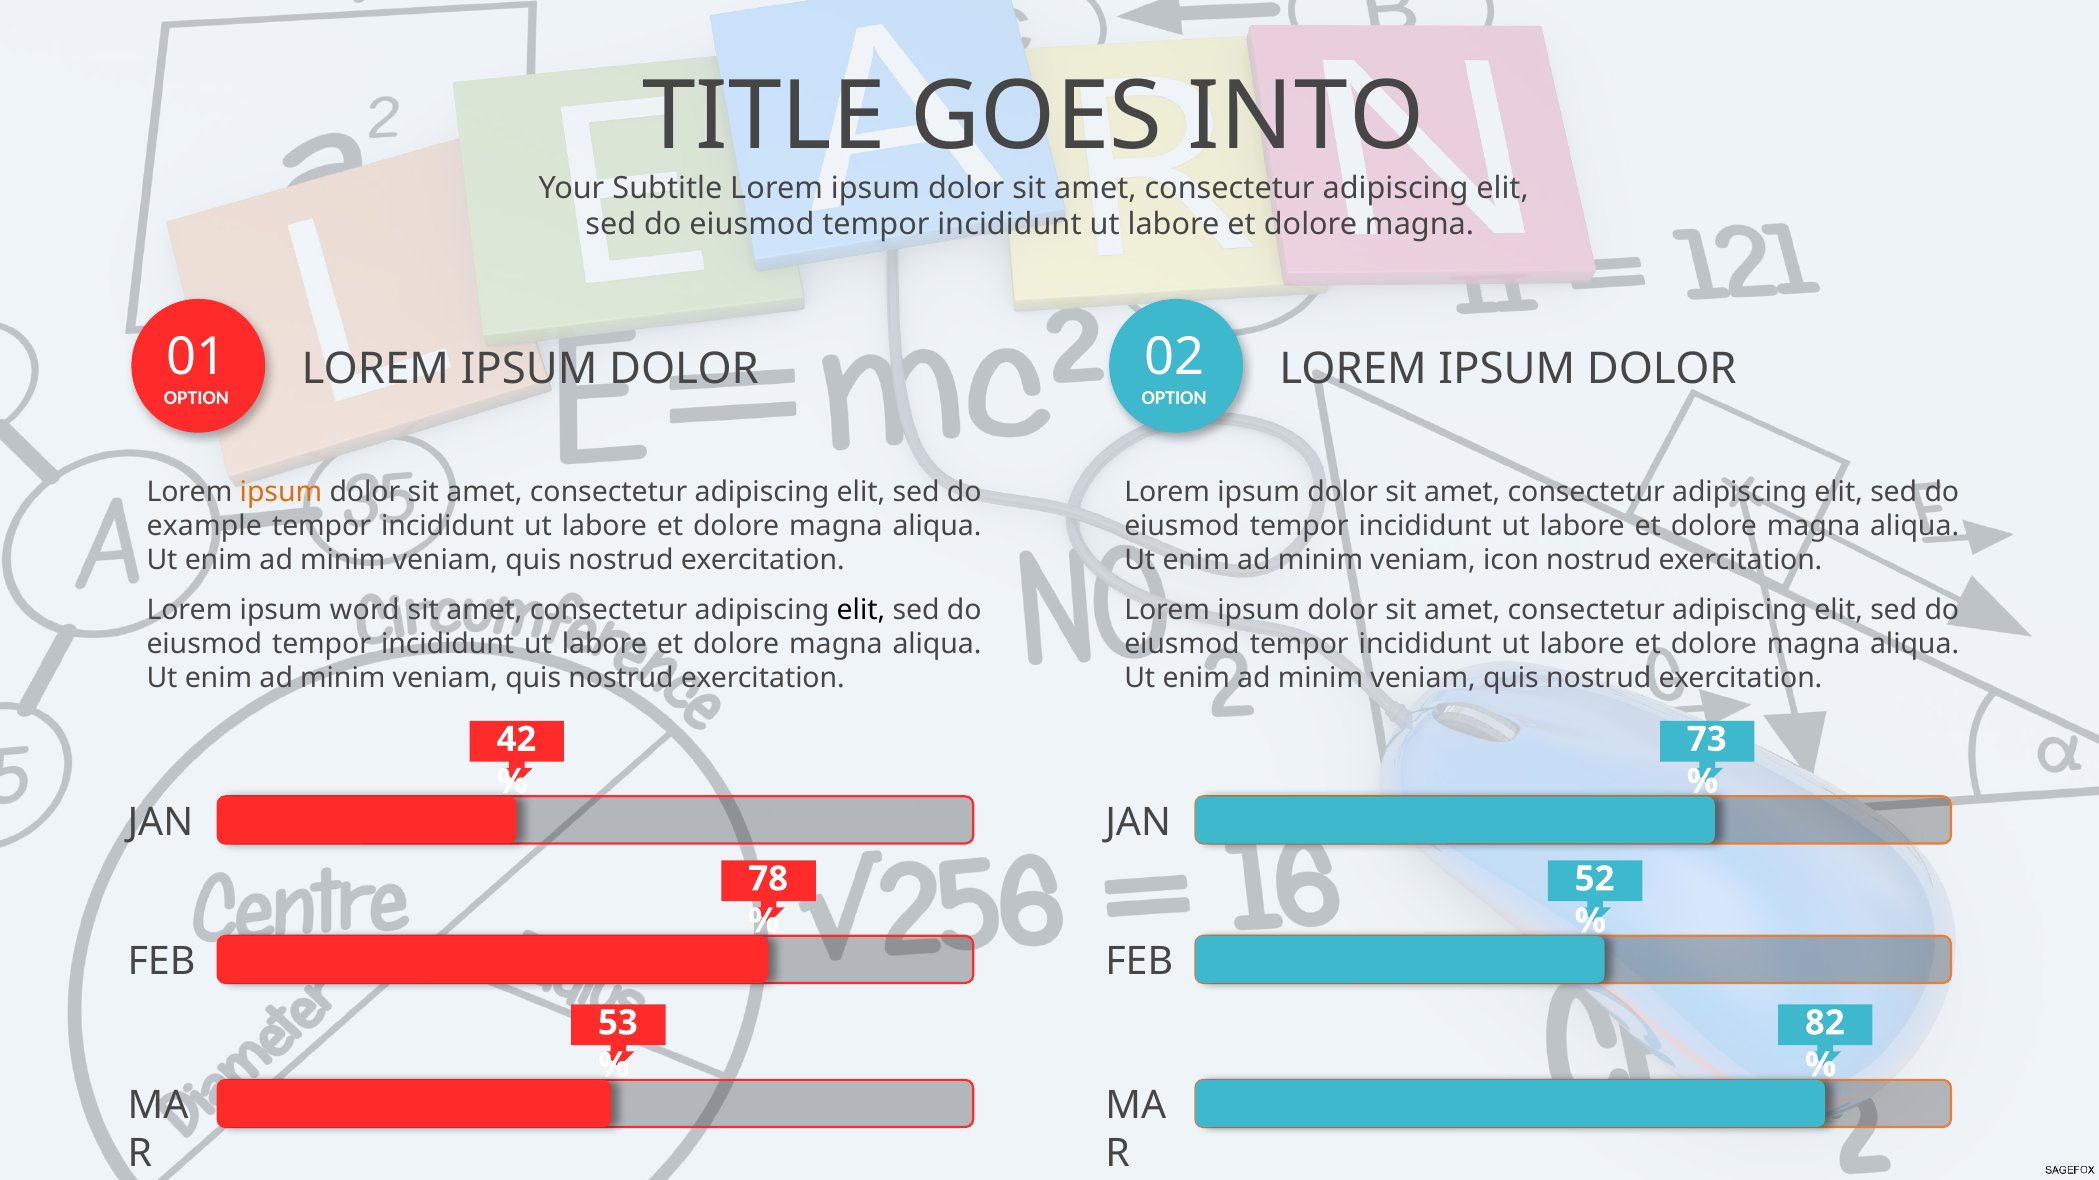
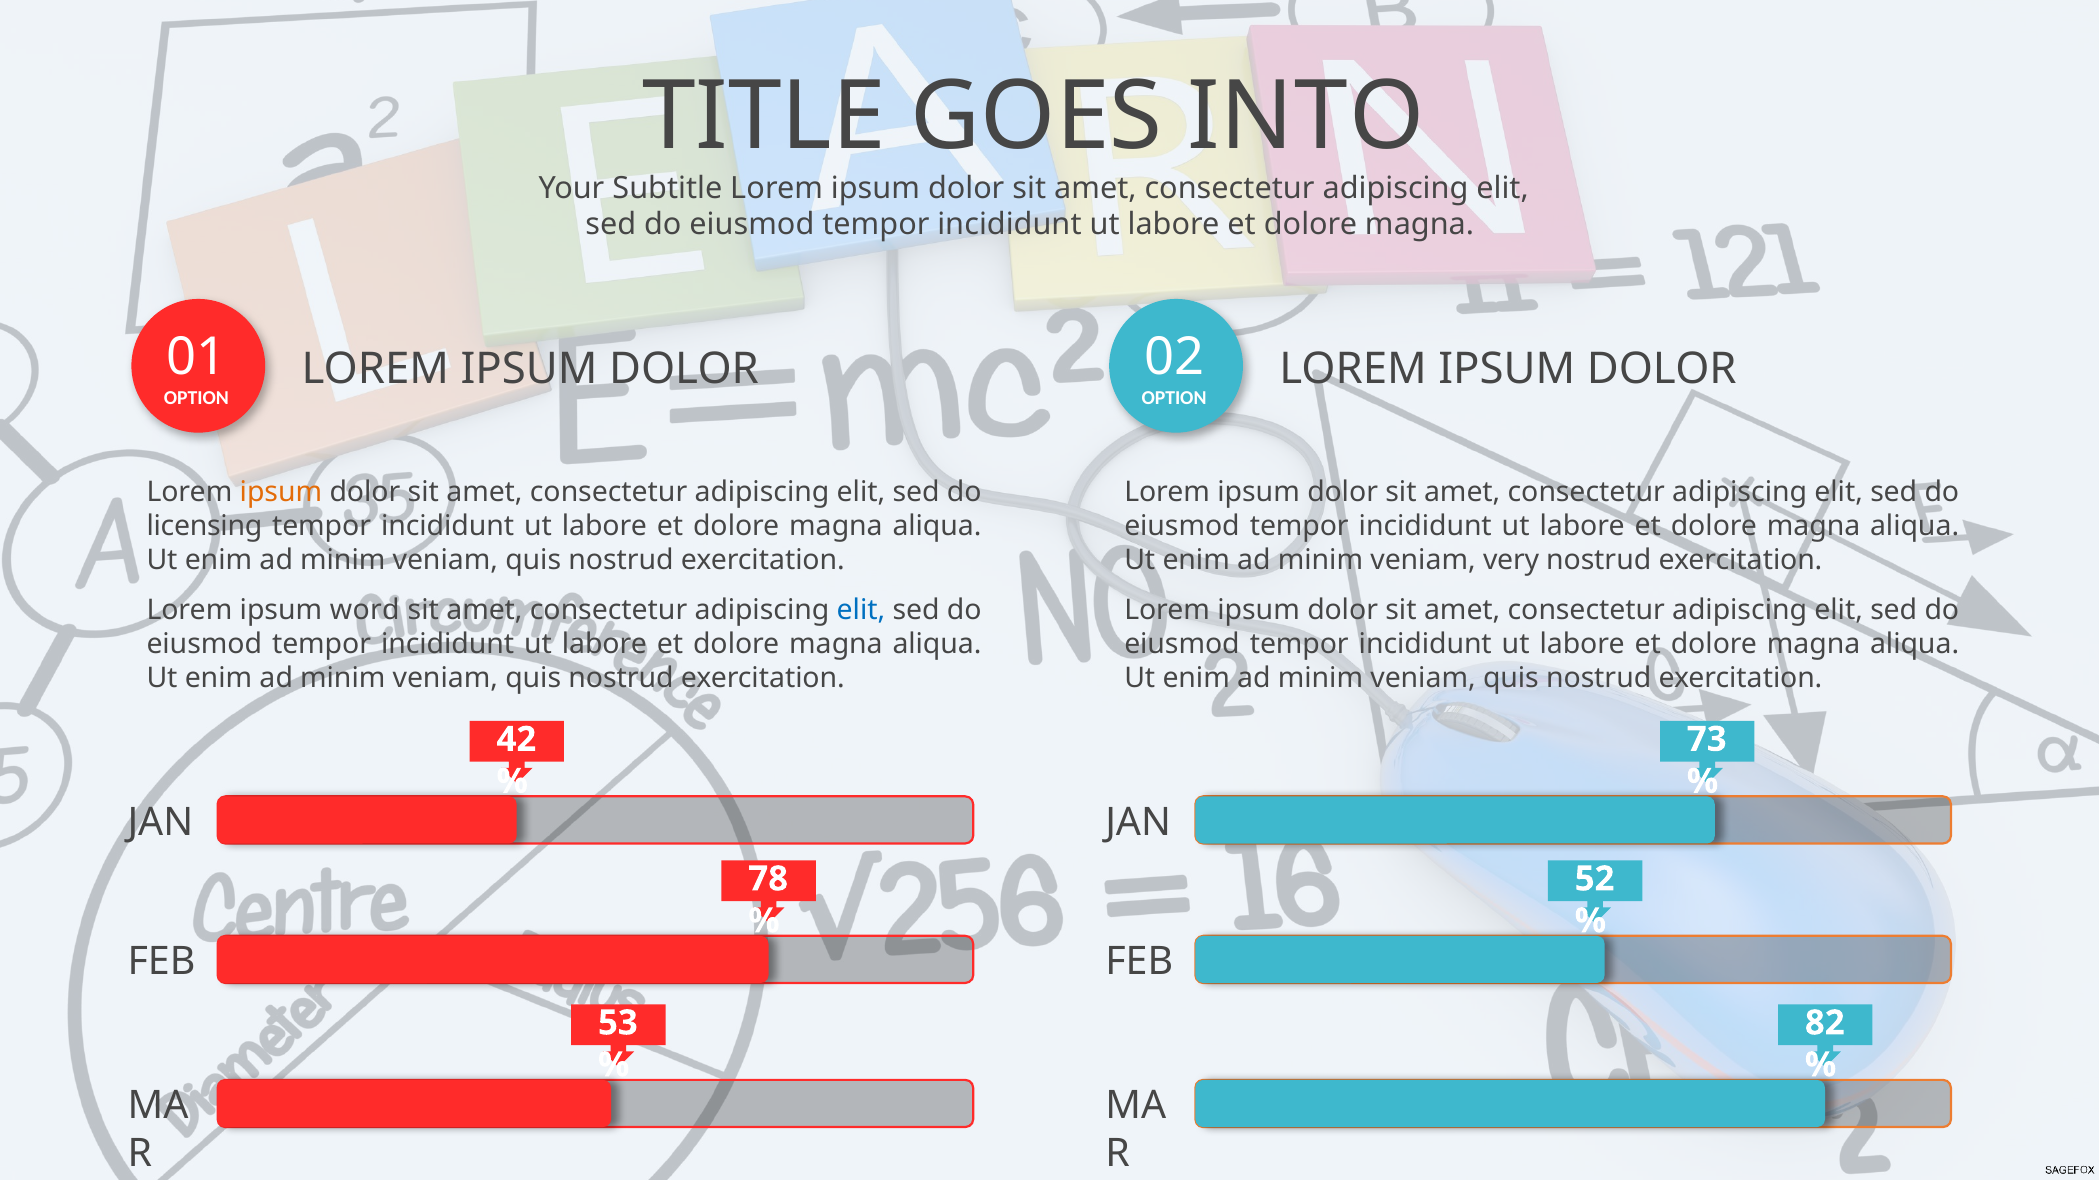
example: example -> licensing (204, 526)
icon: icon -> very (1511, 560)
elit colour: black -> blue (861, 610)
